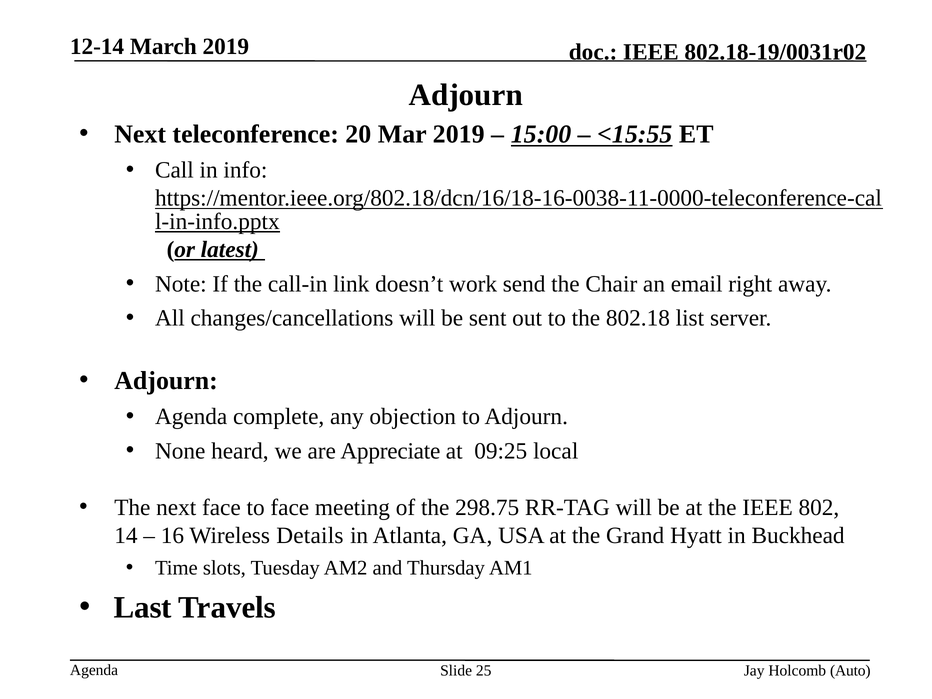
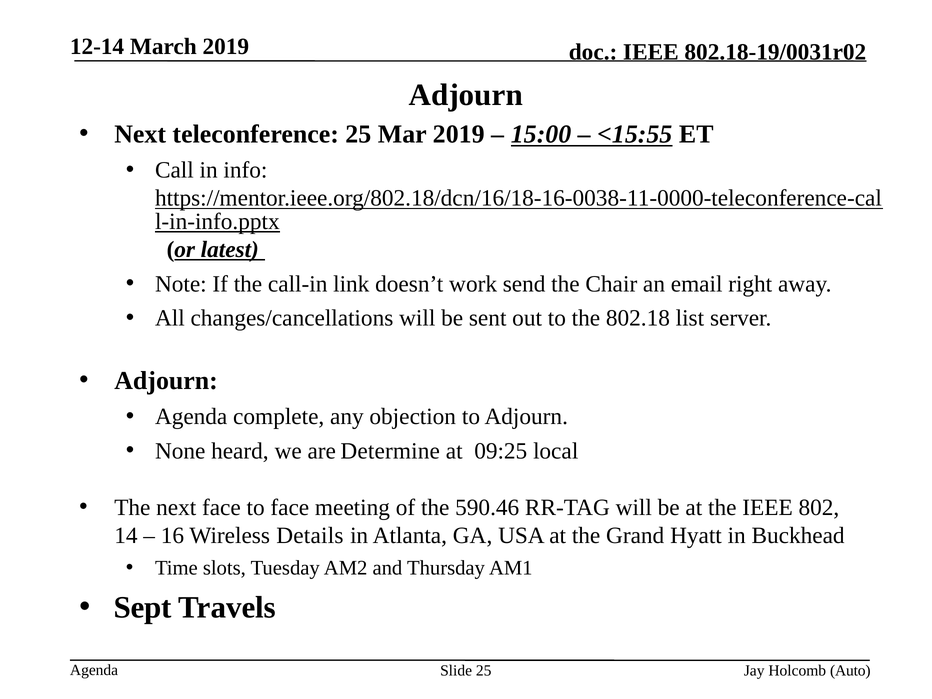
teleconference 20: 20 -> 25 (358, 134)
Appreciate: Appreciate -> Determine (390, 451)
298.75: 298.75 -> 590.46 (487, 508)
Last: Last -> Sept (143, 608)
